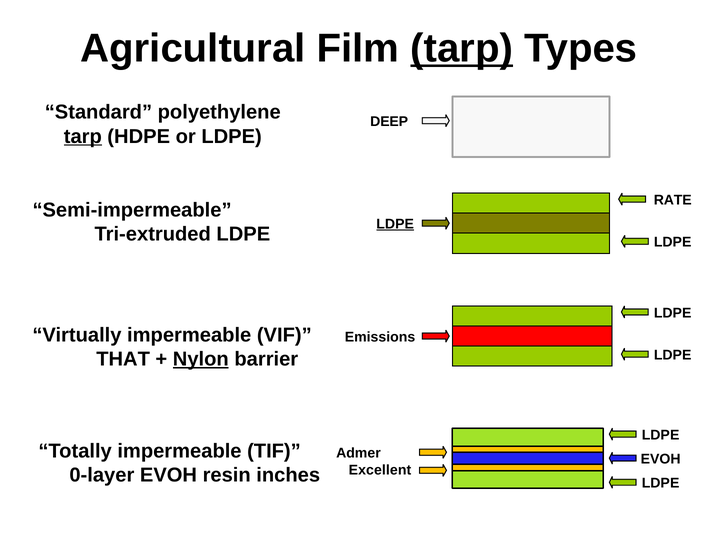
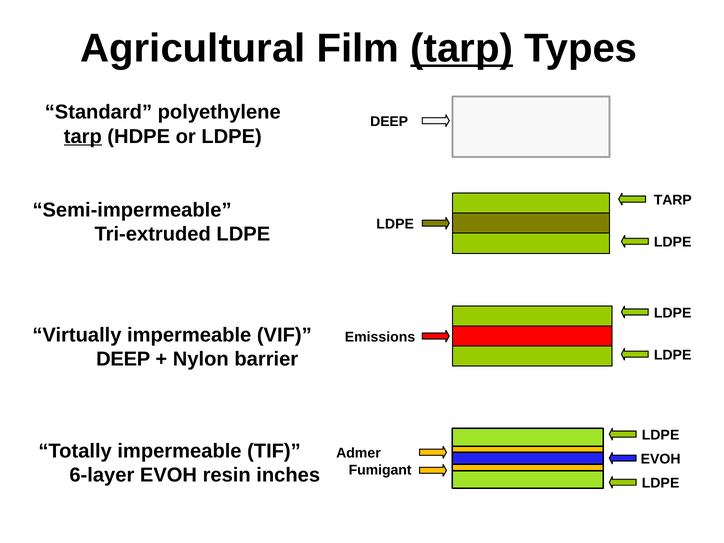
RATE: RATE -> TARP (673, 200)
LDPE underline: present -> none (395, 224)
THAT: THAT -> DEEP (123, 359)
Nylon underline: present -> none (201, 359)
Excellent: Excellent -> Fumigant (380, 470)
0-layer: 0-layer -> 6-layer (102, 475)
